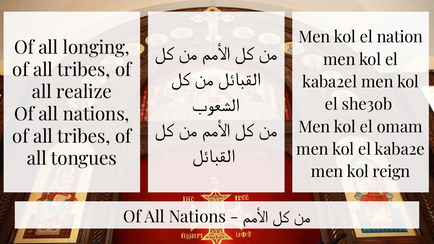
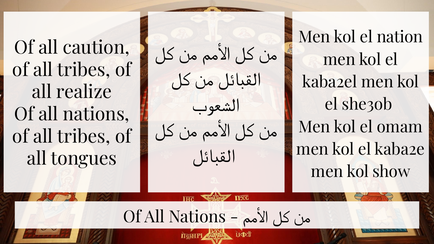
longing: longing -> caution (96, 48)
reign: reign -> show (391, 172)
